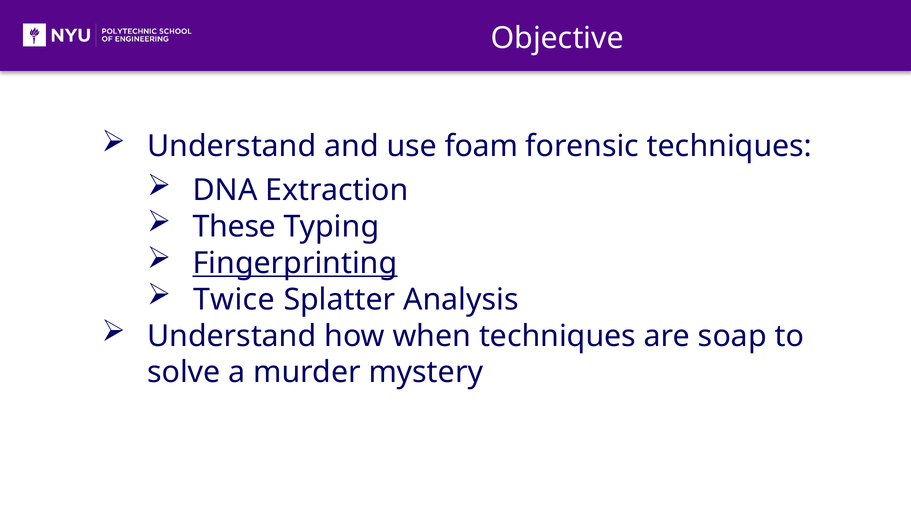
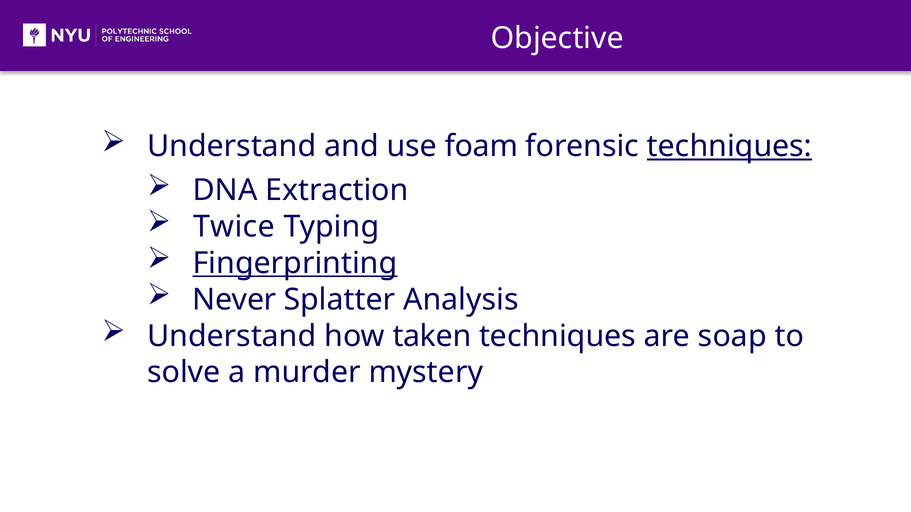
techniques underline: none -> present (730, 147)
These: These -> Twice (234, 227)
Twice: Twice -> Never (234, 300)
when: when -> taken (432, 336)
